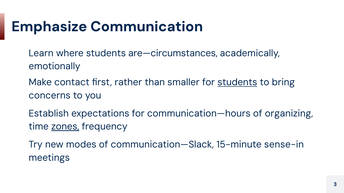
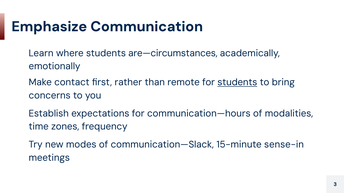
smaller: smaller -> remote (184, 83)
organizing: organizing -> modalities (289, 114)
zones underline: present -> none (65, 127)
